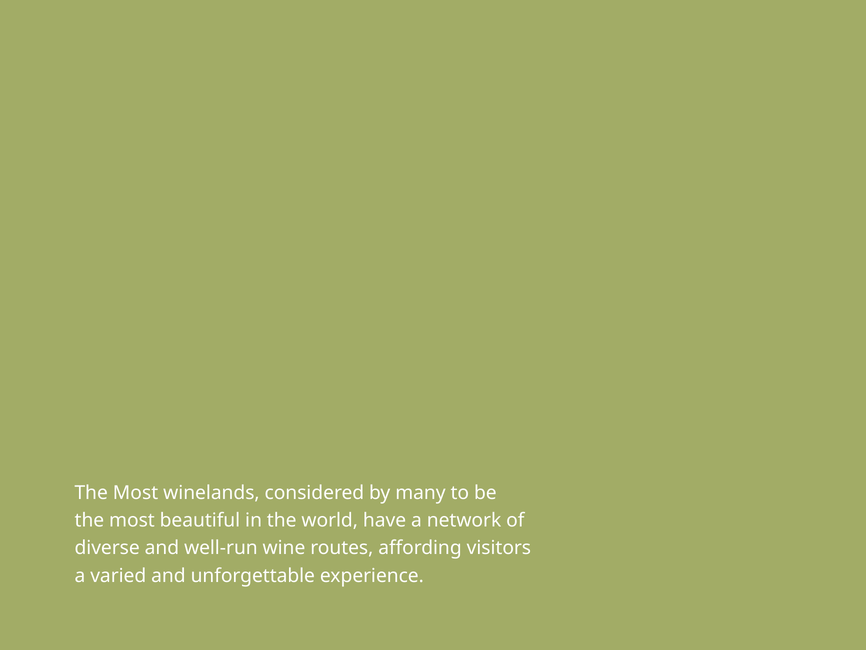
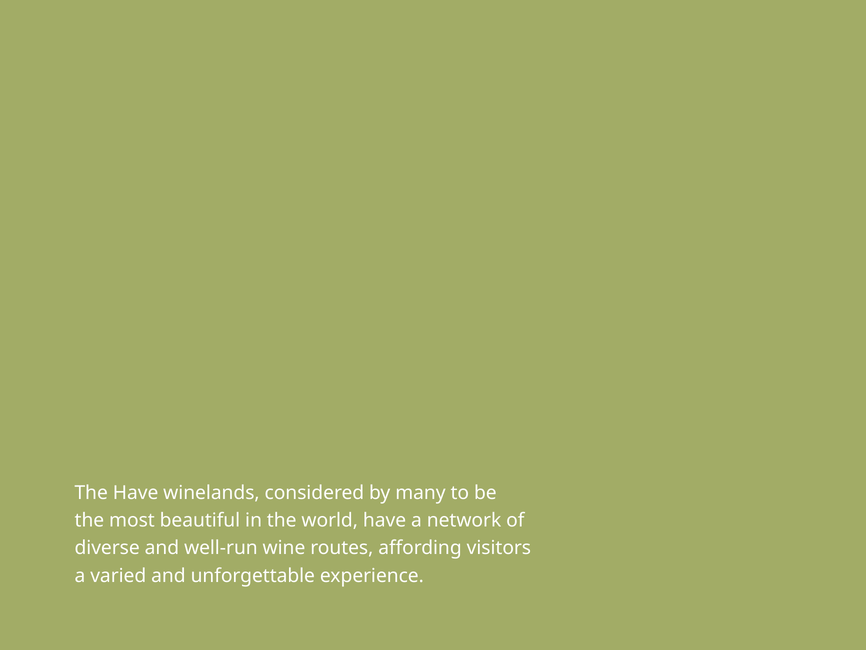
Most: Most -> Have (136, 492)
